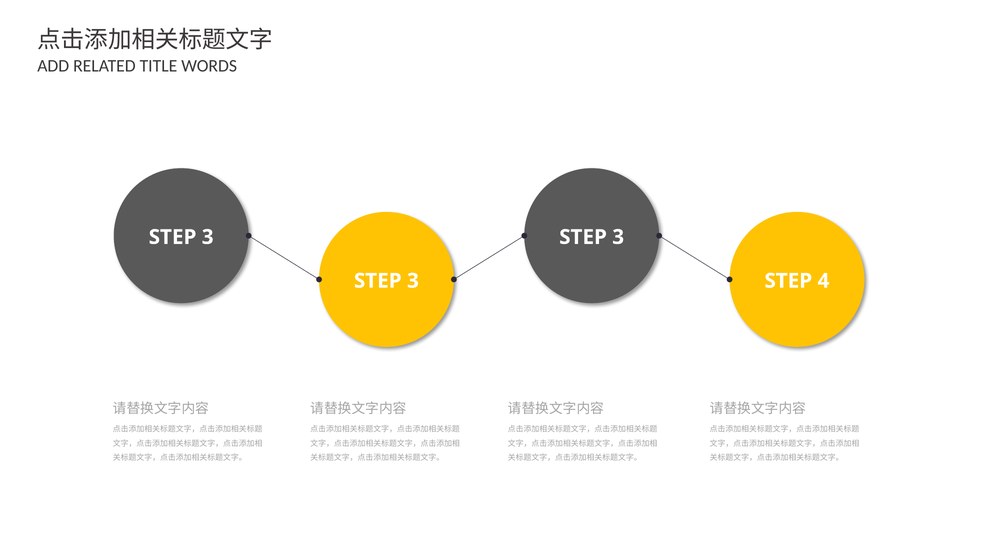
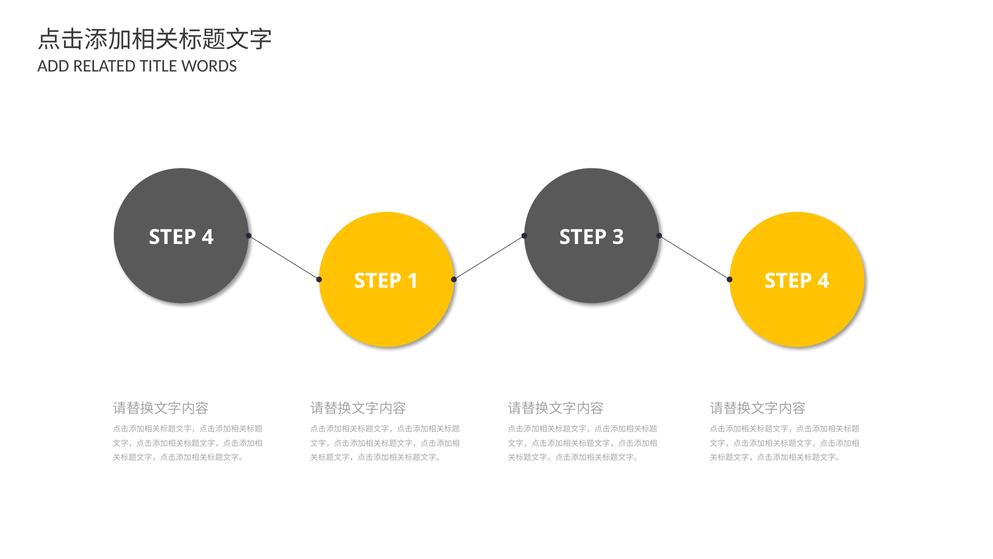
3: 3 -> 4 (208, 237)
3: 3 -> 1 (413, 281)
